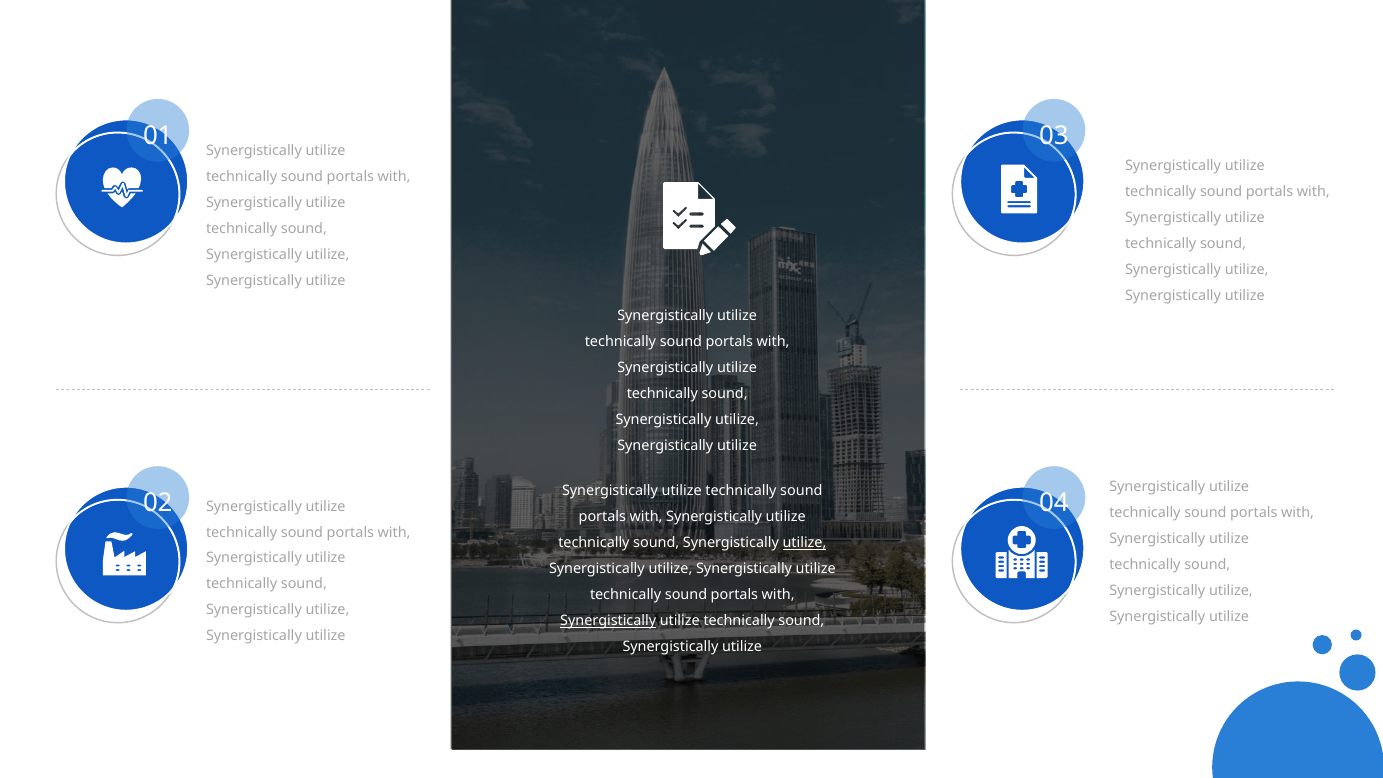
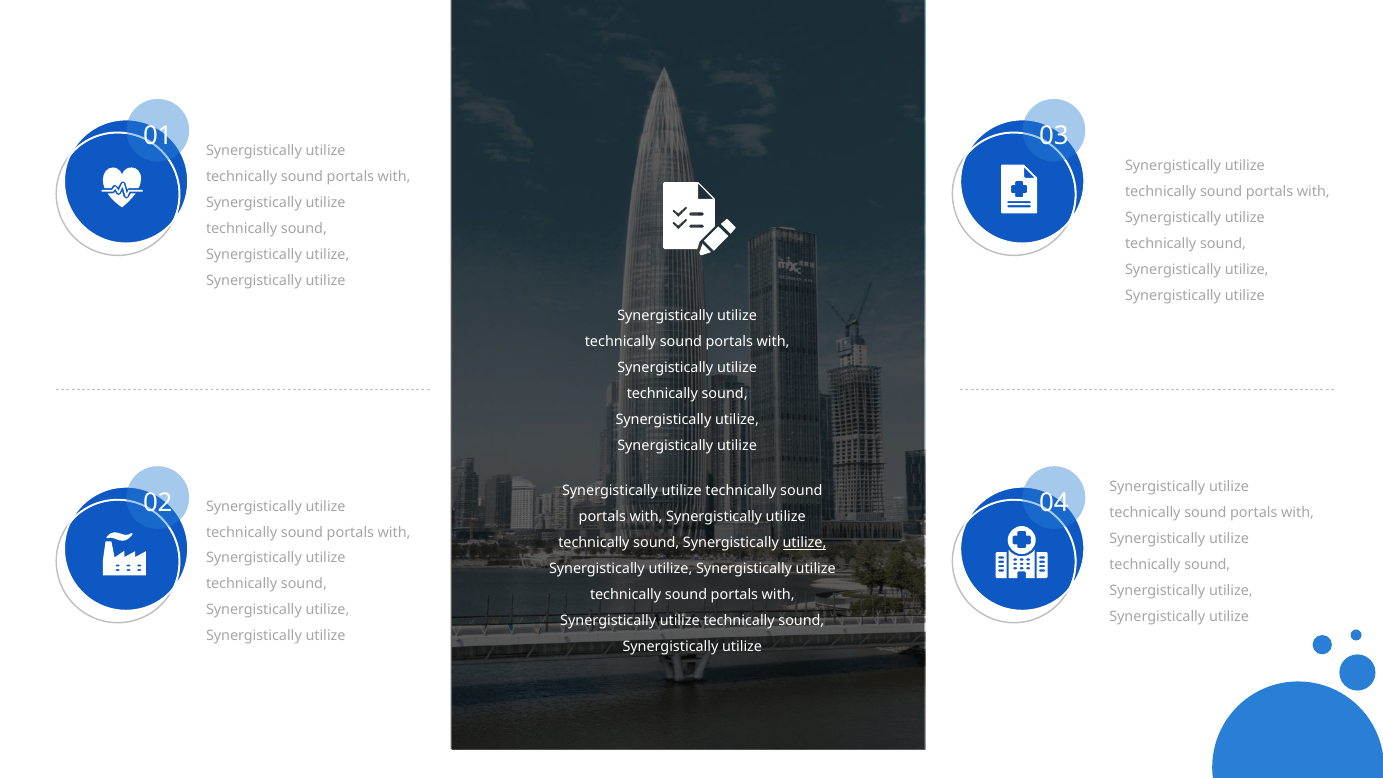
Synergistically underline: present -> none (608, 621)
